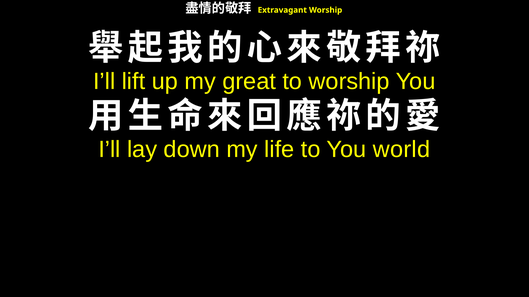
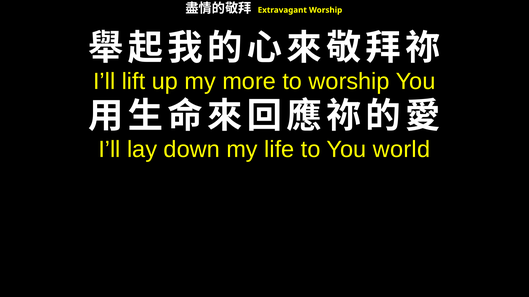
great: great -> more (249, 82)
